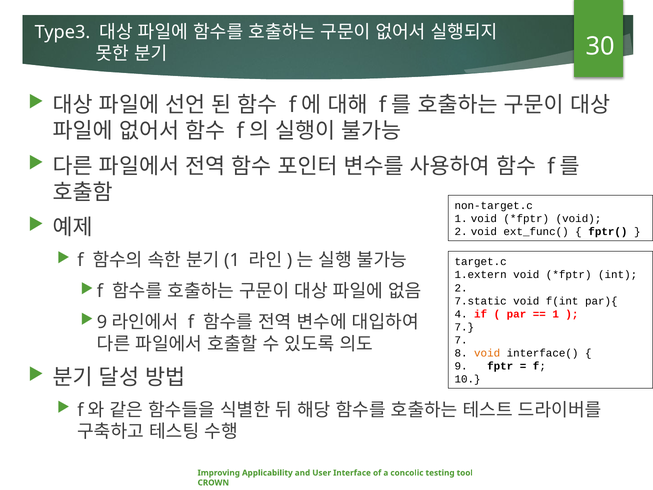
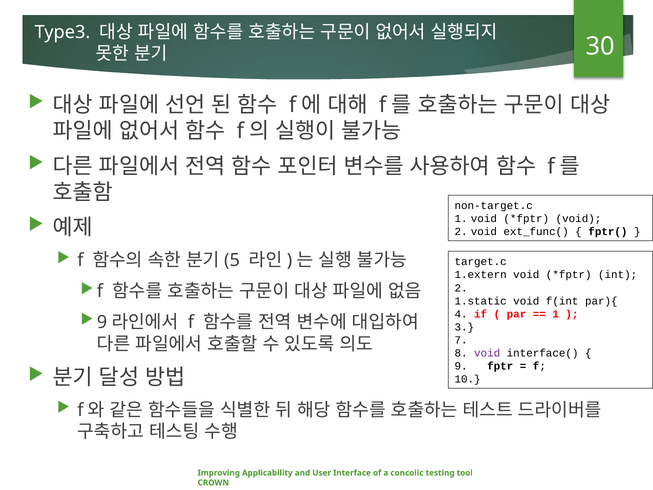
1: 1 -> 5 (232, 260)
7.static: 7.static -> 1.static (481, 301)
7: 7 -> 3 (464, 327)
void colour: orange -> purple (487, 353)
